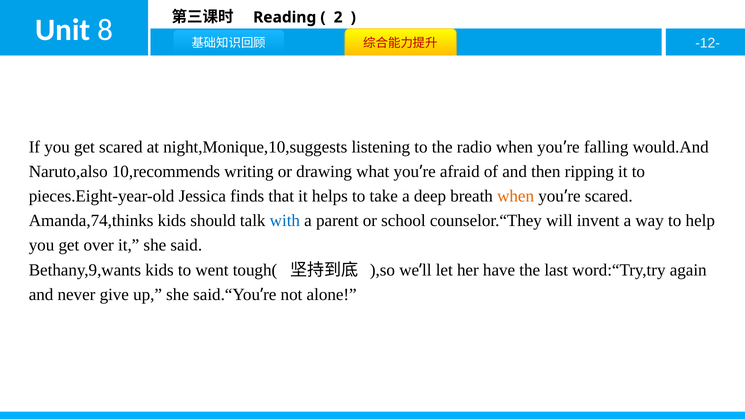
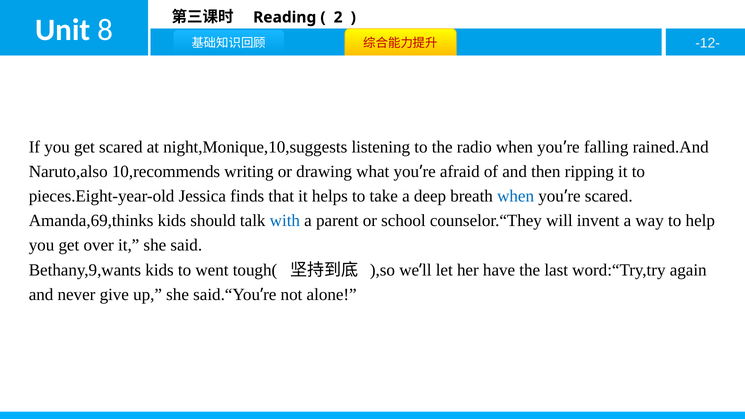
would.And: would.And -> rained.And (671, 147)
when colour: orange -> blue (516, 196)
Amanda,74,thinks: Amanda,74,thinks -> Amanda,69,thinks (91, 221)
